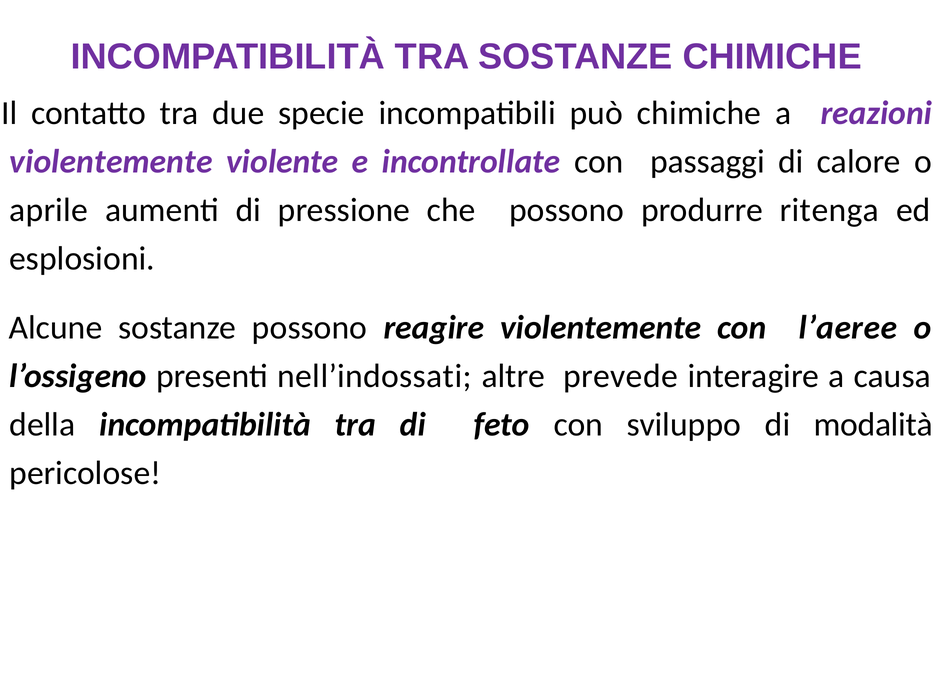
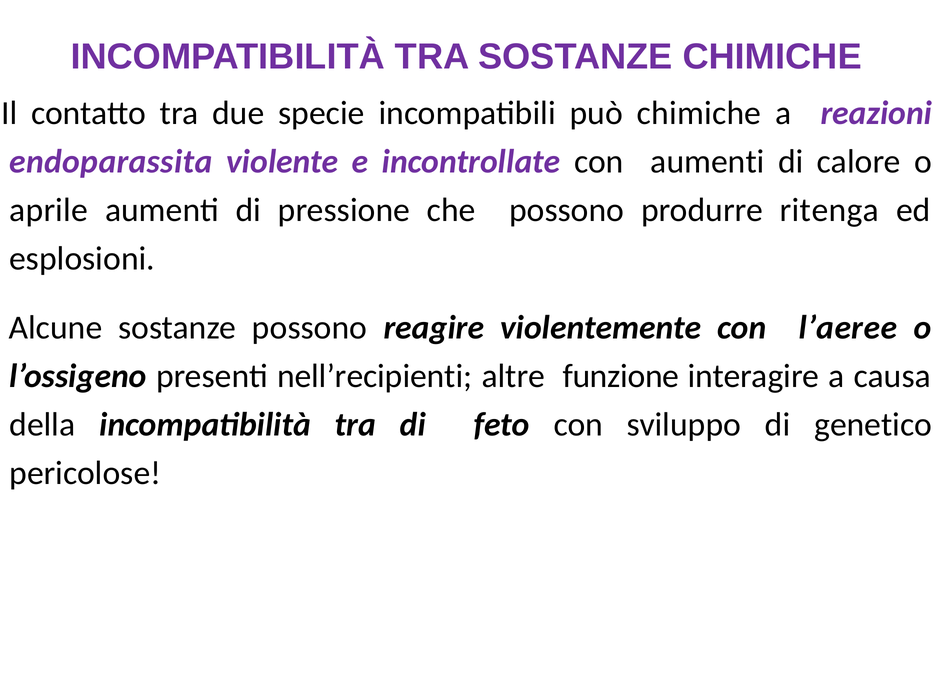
violentemente: violentemente -> endoparassita (111, 162)
con passaggi: passaggi -> aumenti (708, 162)
nell’indossati: nell’indossati -> nell’recipienti (375, 376)
prevede: prevede -> funzione (621, 376)
modalità: modalità -> genetico (873, 424)
